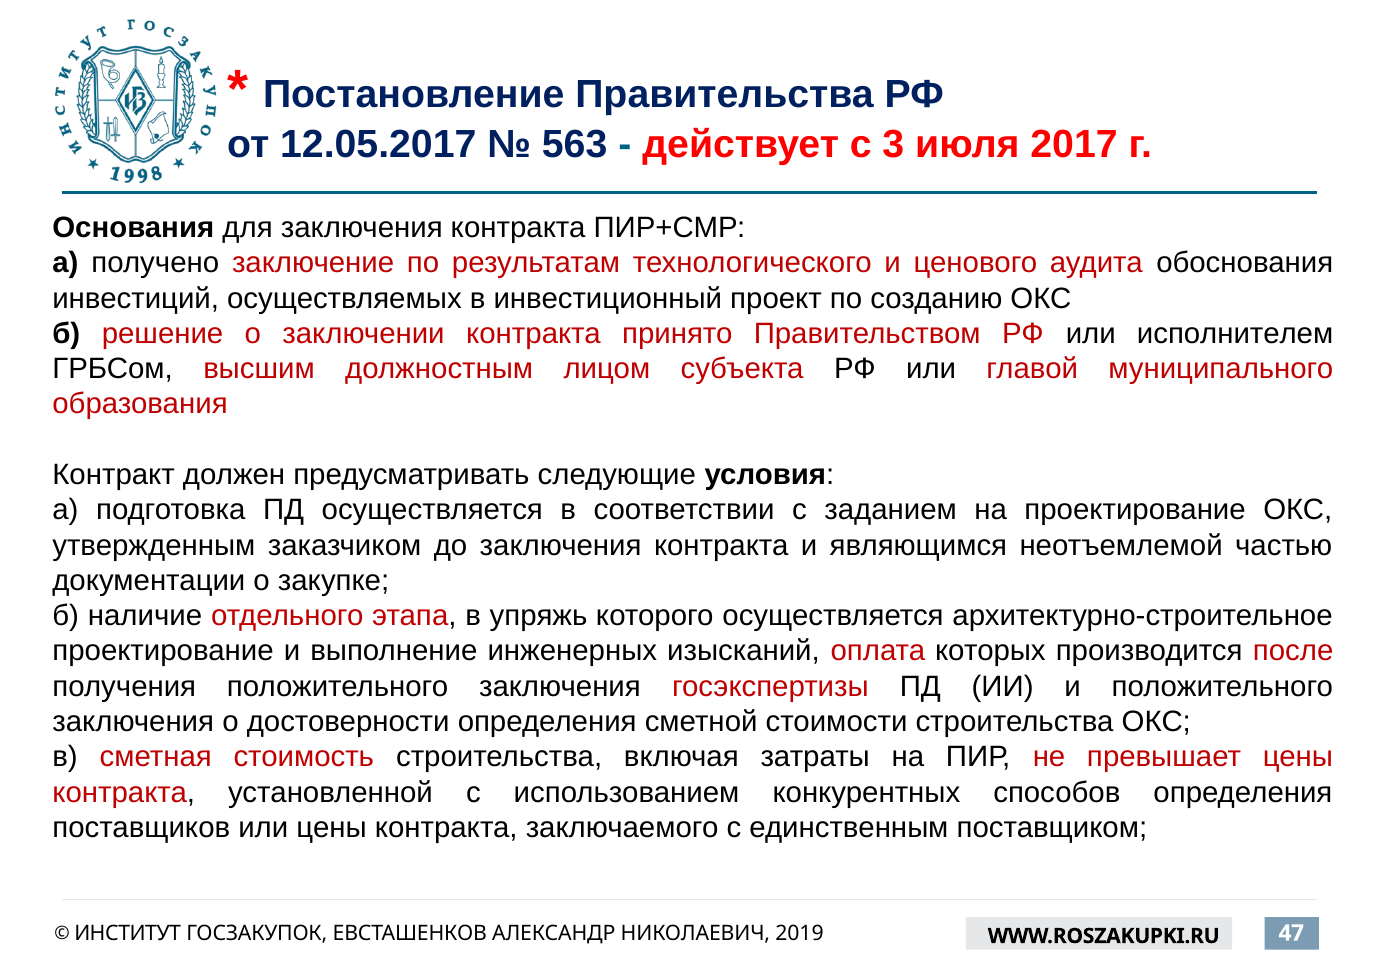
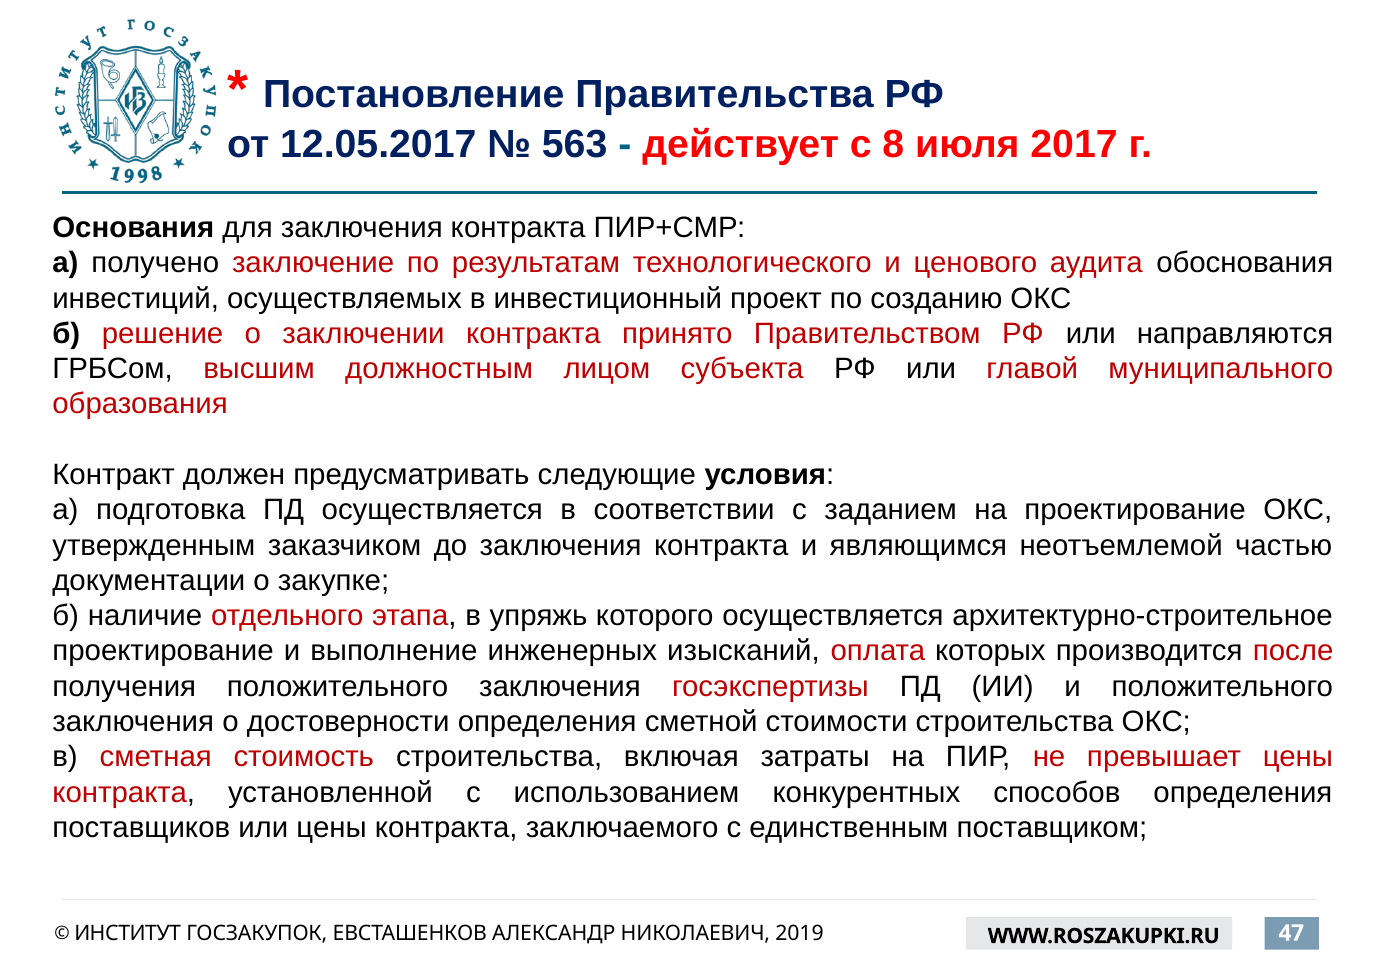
3: 3 -> 8 (893, 145)
исполнителем: исполнителем -> направляются (1235, 334)
